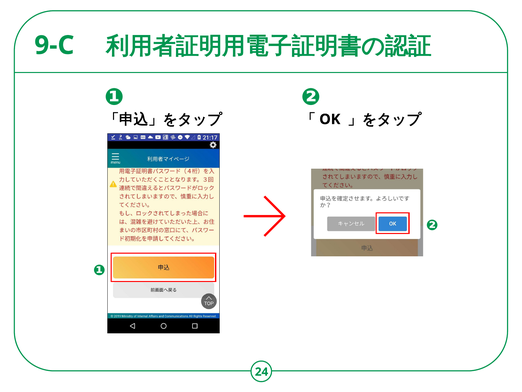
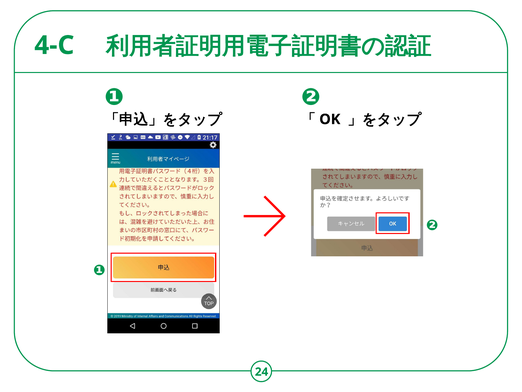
9-C: 9-C -> 4-C (54, 45)
